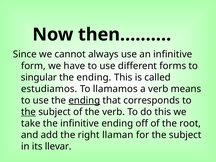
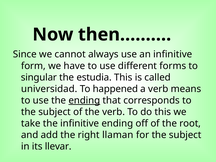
ending: ending -> estudia (94, 77)
estudiamos: estudiamos -> universidad (49, 89)
llamamos: llamamos -> happened (115, 89)
the underline: present -> none (28, 112)
